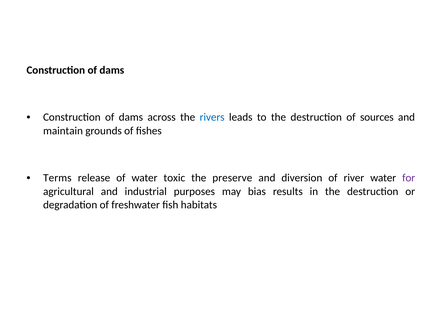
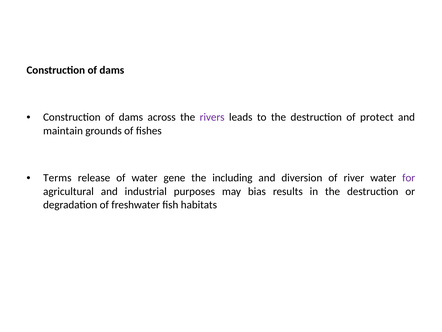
rivers colour: blue -> purple (212, 117)
sources: sources -> protect (377, 117)
toxic: toxic -> gene (174, 178)
preserve: preserve -> including (232, 178)
